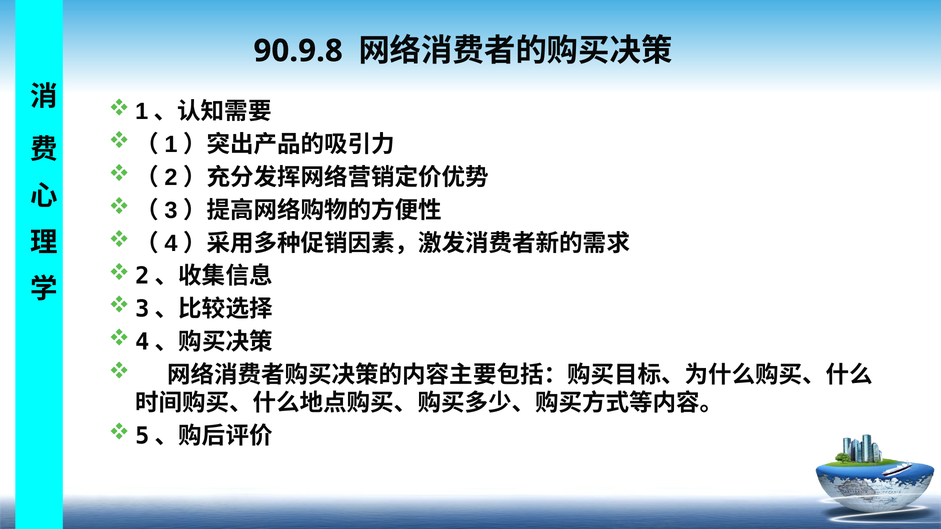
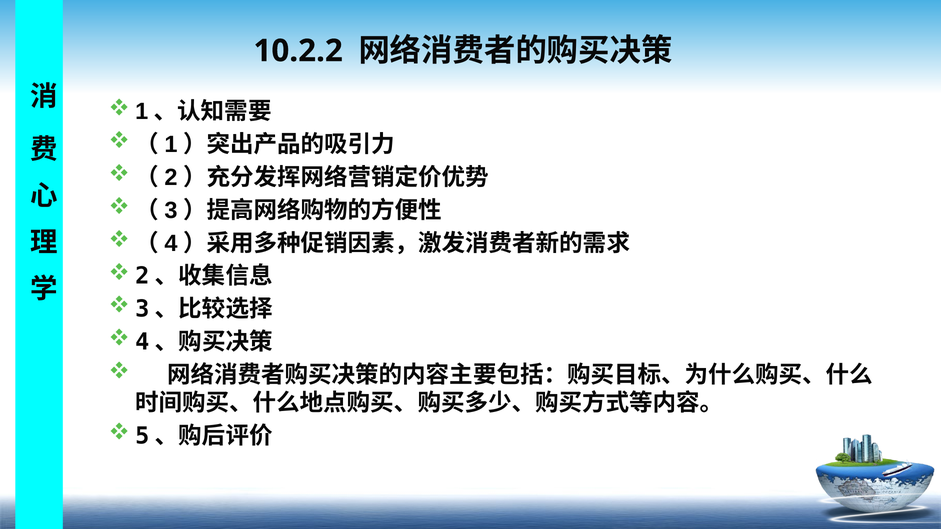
90.9.8: 90.9.8 -> 10.2.2 (298, 51)
